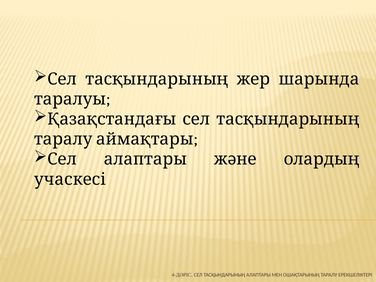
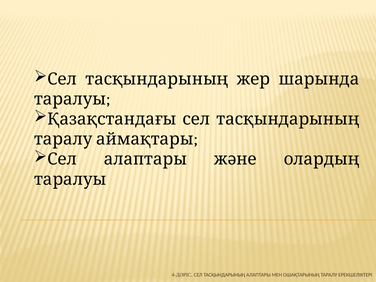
учаскесі: учаскесі -> таралуы (70, 179)
